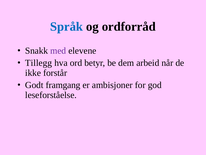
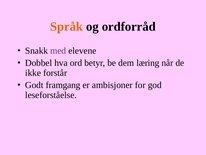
Språk colour: blue -> orange (67, 27)
Tillegg: Tillegg -> Dobbel (39, 63)
arbeid: arbeid -> læring (148, 63)
